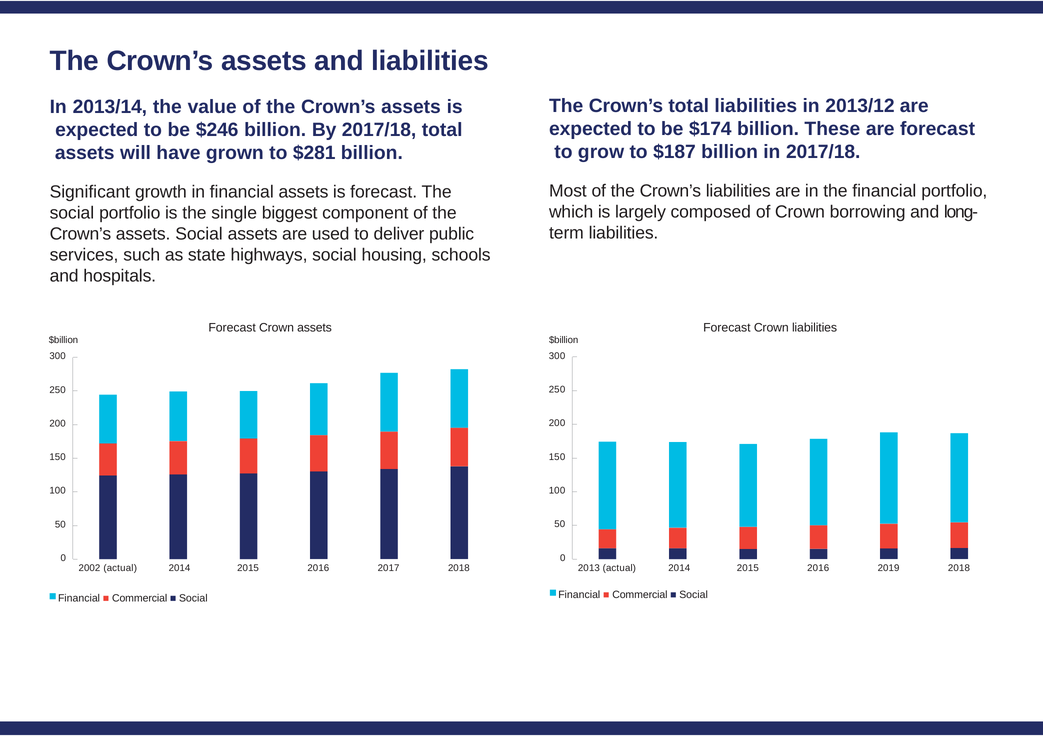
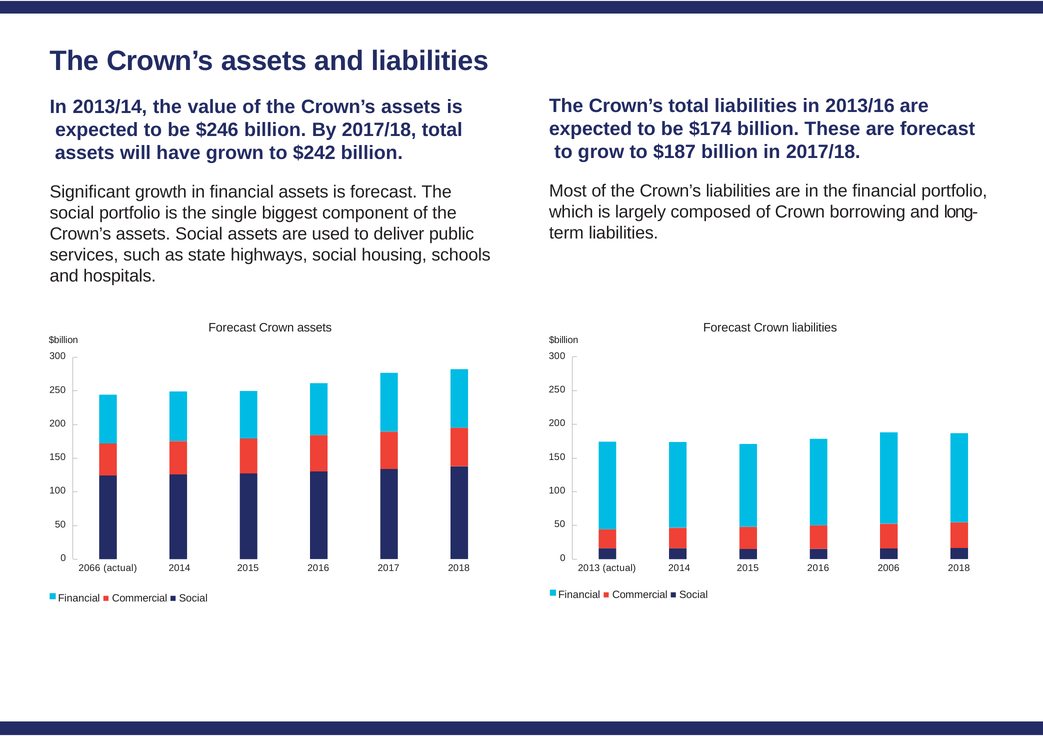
2013/12: 2013/12 -> 2013/16 (860, 106)
$281: $281 -> $242 (314, 153)
2002: 2002 -> 2066 (89, 569)
2019: 2019 -> 2006 (888, 568)
